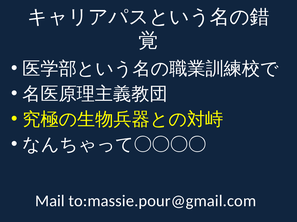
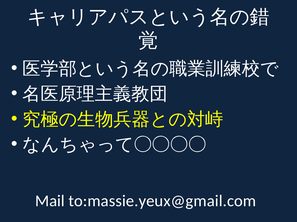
to:massie.pour@gmail.com: to:massie.pour@gmail.com -> to:massie.yeux@gmail.com (162, 201)
